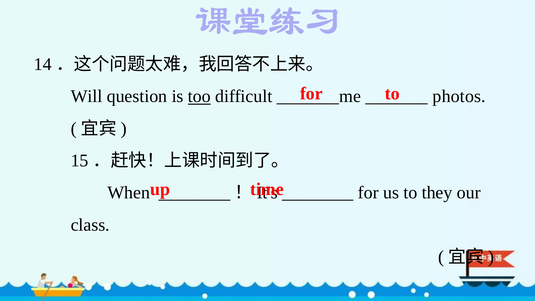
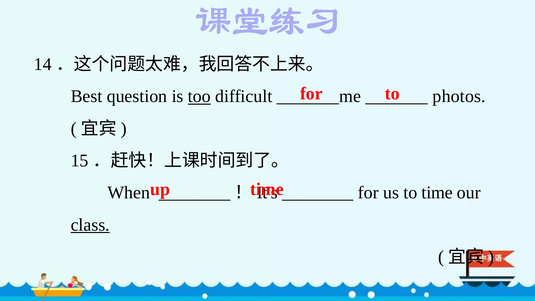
Will: Will -> Best (87, 96)
to they: they -> time (437, 193)
class underline: none -> present (90, 225)
